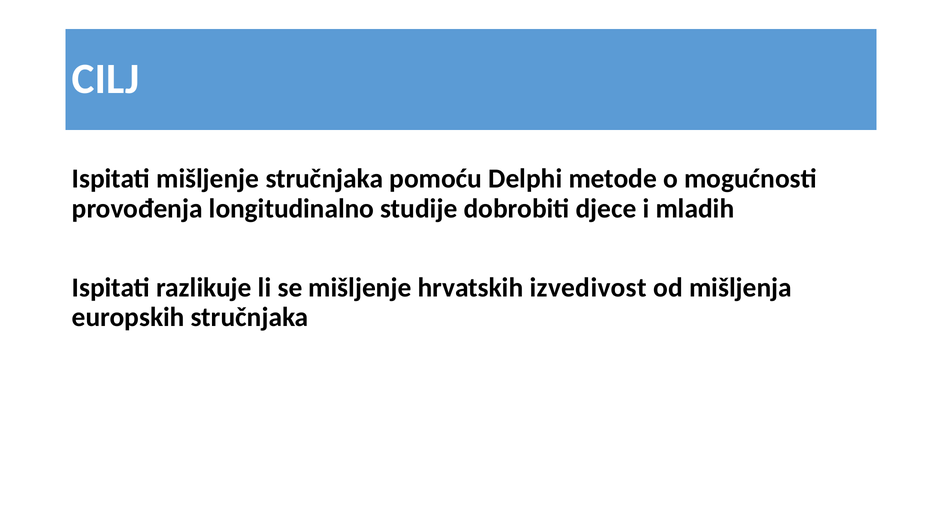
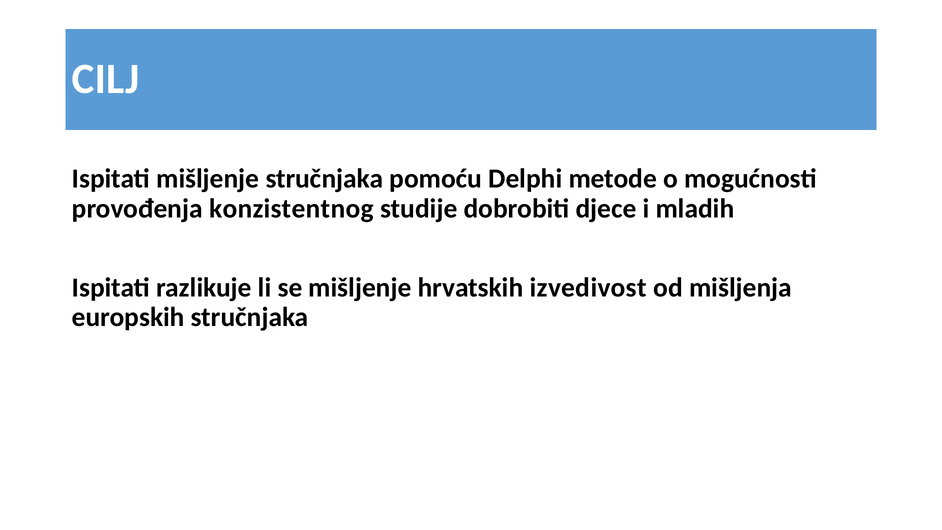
longitudinalno: longitudinalno -> konzistentnog (291, 208)
